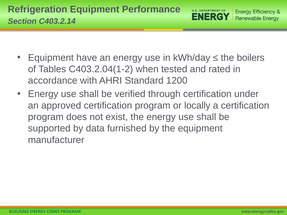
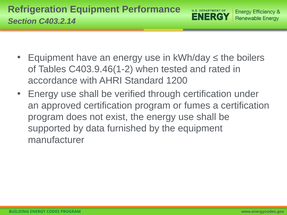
C403.2.04(1-2: C403.2.04(1-2 -> C403.9.46(1-2 (101, 69)
locally: locally -> fumes (197, 106)
